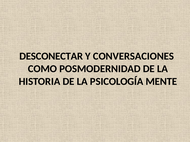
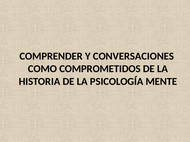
DESCONECTAR: DESCONECTAR -> COMPRENDER (51, 56)
POSMODERNIDAD: POSMODERNIDAD -> COMPROMETIDOS (100, 69)
